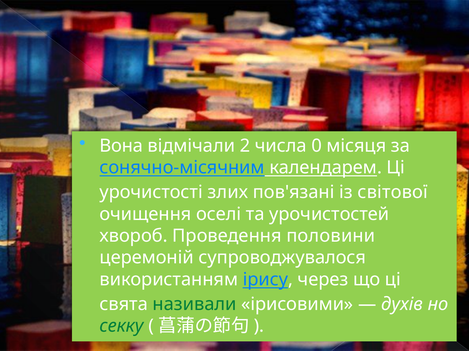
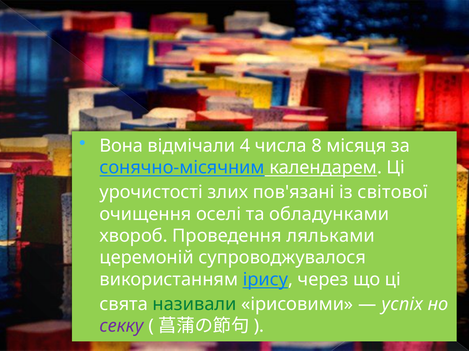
2: 2 -> 4 (245, 146)
0: 0 -> 8 (317, 146)
урочистостей: урочистостей -> обладунками (329, 215)
половини: половини -> ляльками (331, 236)
духів: духів -> успіх (402, 305)
секку colour: green -> purple (122, 327)
